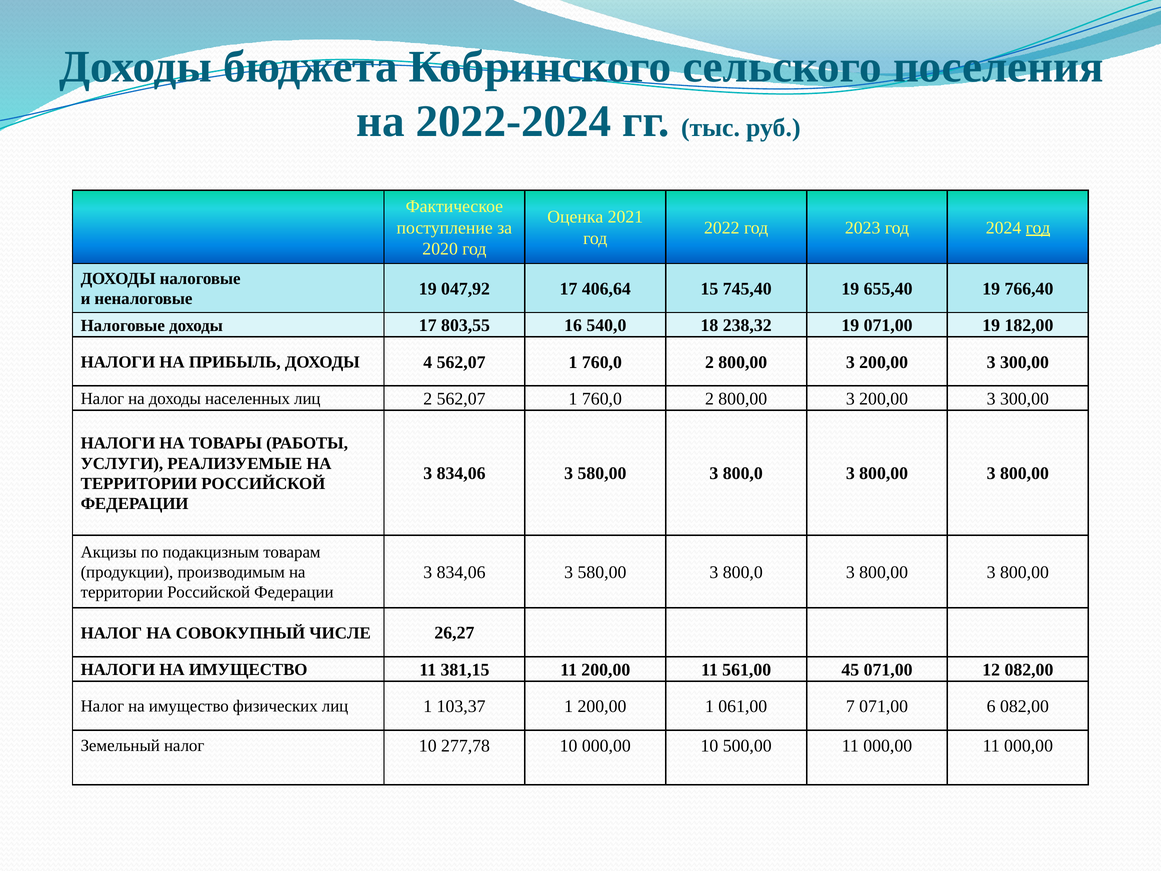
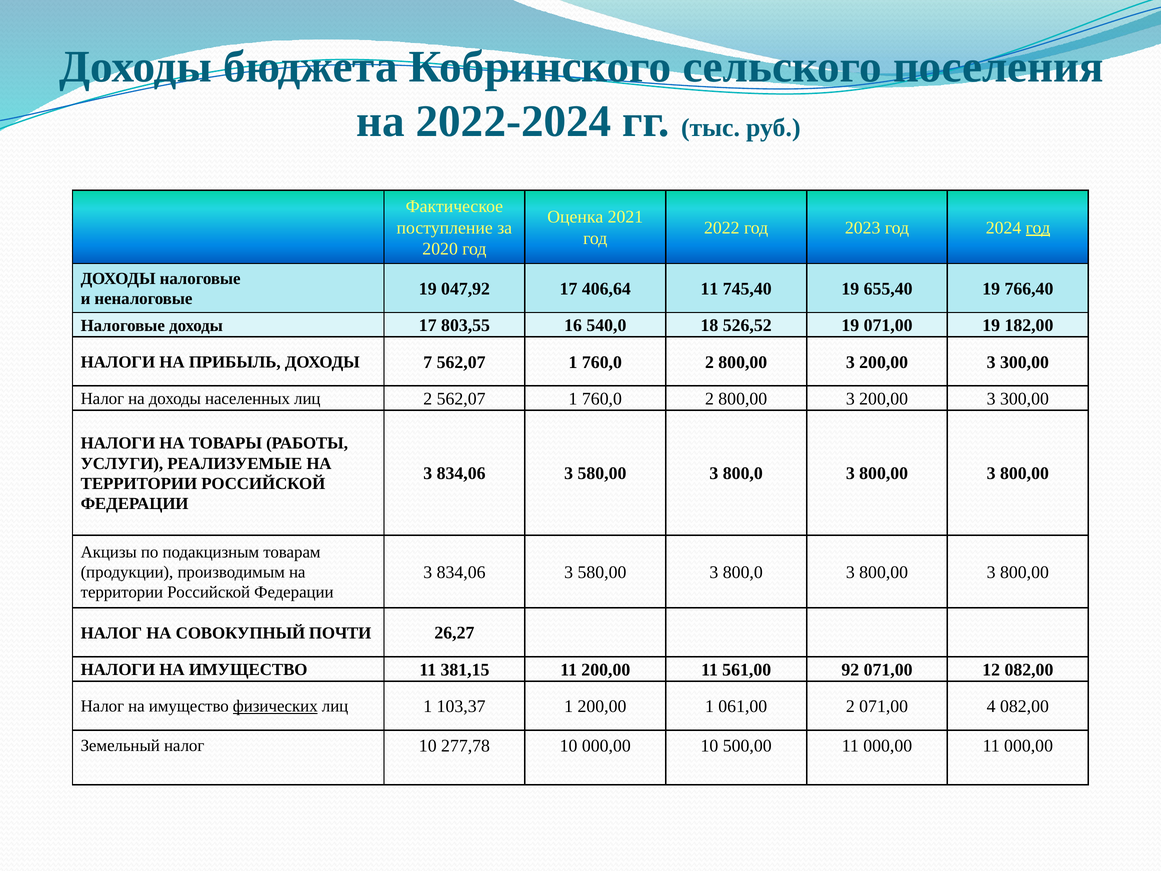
406,64 15: 15 -> 11 (709, 289)
238,32: 238,32 -> 526,52 (747, 325)
4: 4 -> 7 (428, 362)
ЧИСЛЕ: ЧИСЛЕ -> ПОЧТИ (340, 633)
45: 45 -> 92 (850, 670)
физических underline: none -> present (275, 706)
061,00 7: 7 -> 2 (850, 706)
6: 6 -> 4 (991, 706)
